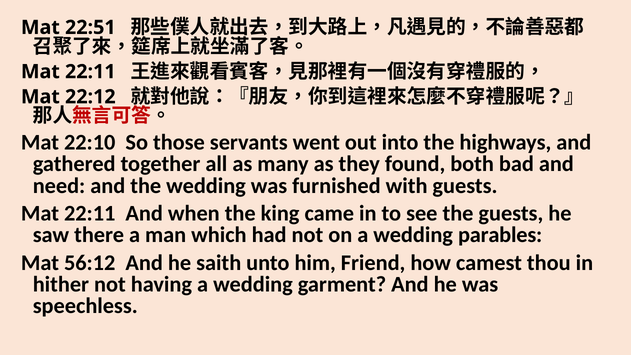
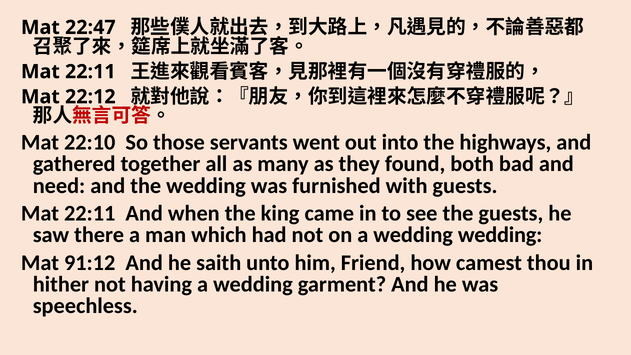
22:51: 22:51 -> 22:47 (90, 27)
wedding parables: parables -> wedding (500, 235)
56:12: 56:12 -> 91:12 (90, 263)
